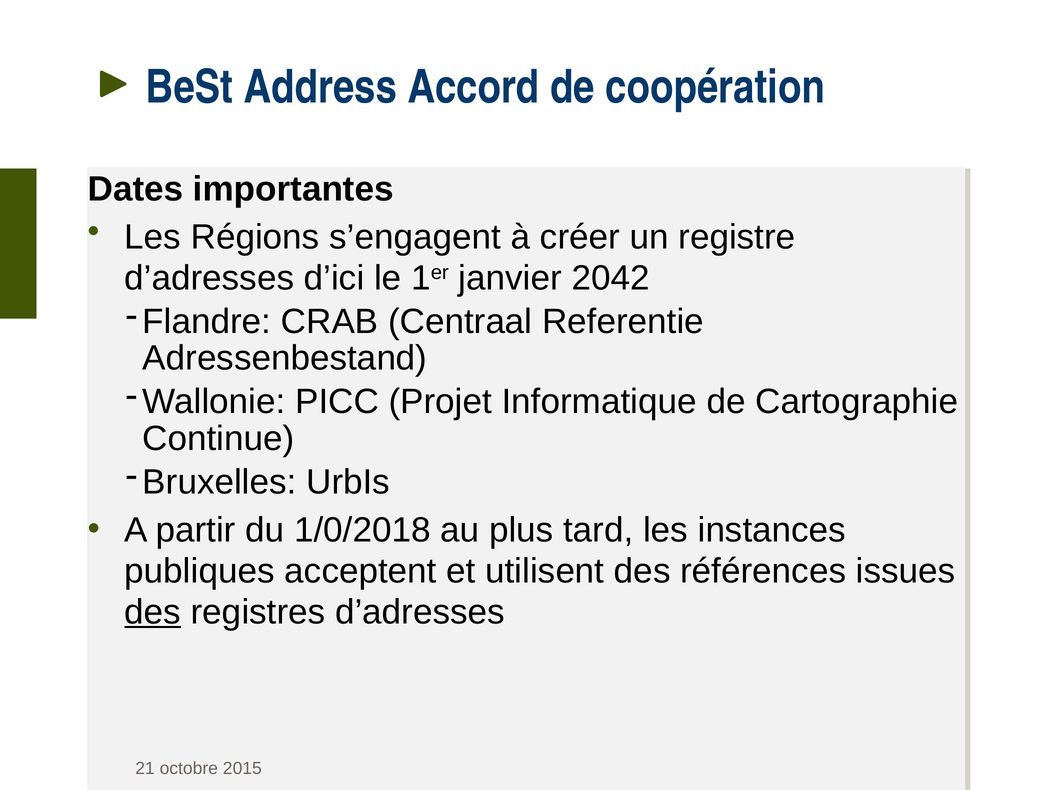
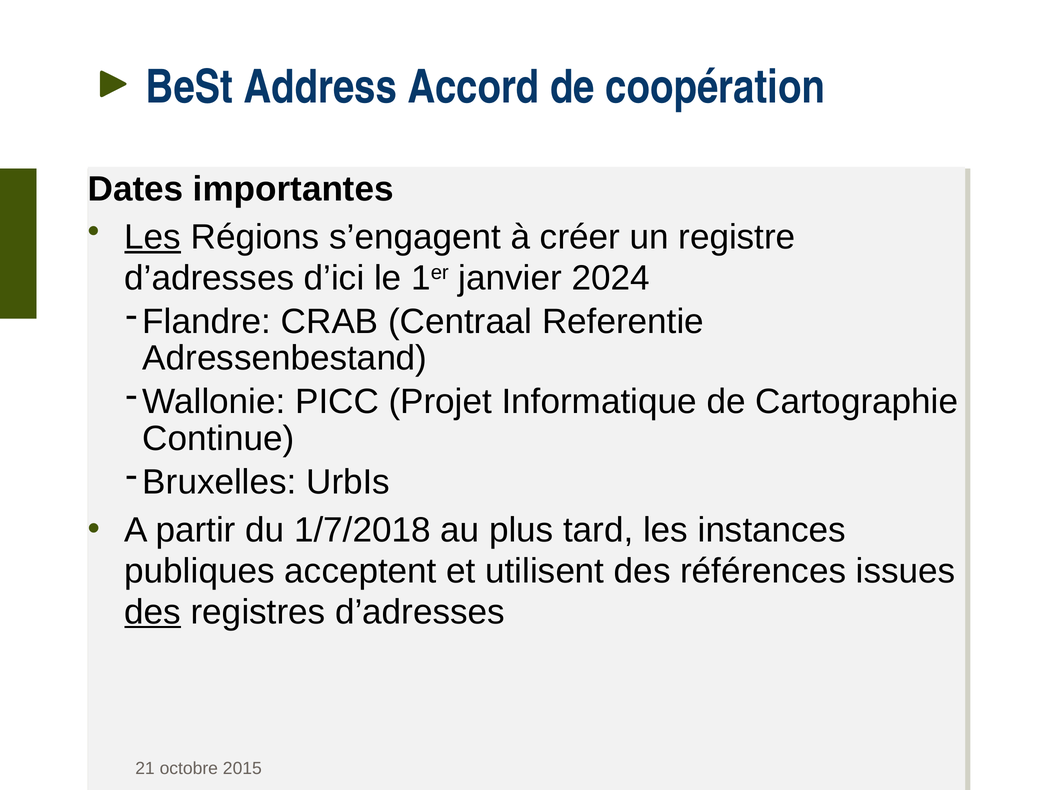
Les underline: none -> present (153, 237)
2042: 2042 -> 2024 (611, 278)
1/0/2018: 1/0/2018 -> 1/7/2018 (362, 530)
